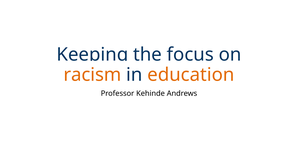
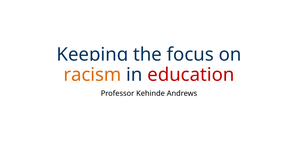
education colour: orange -> red (191, 74)
